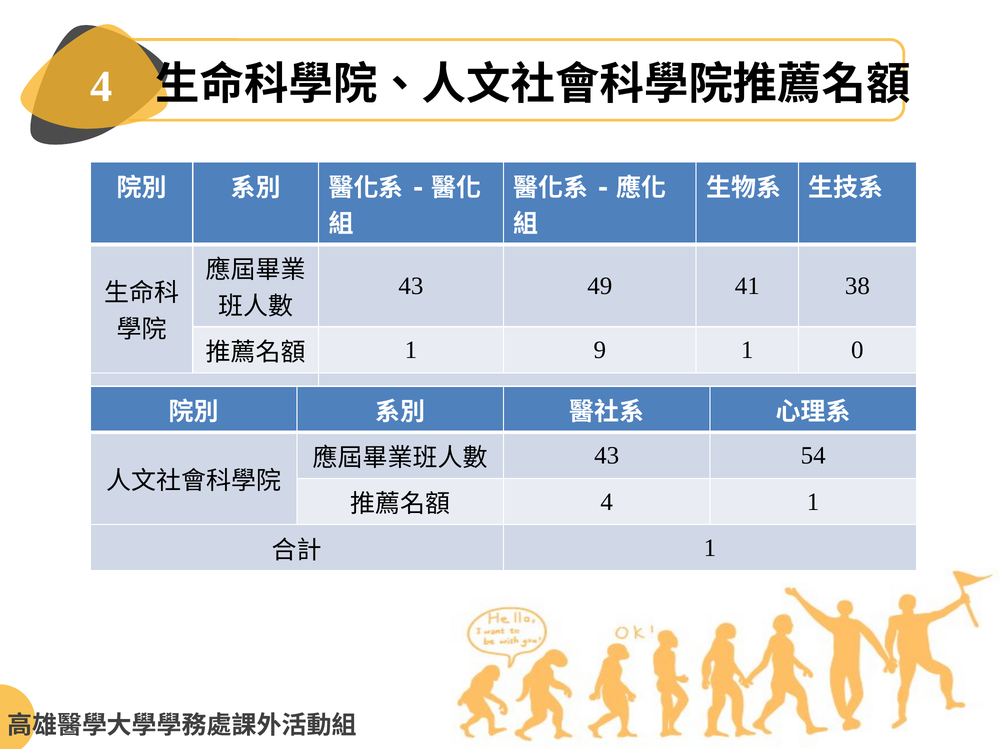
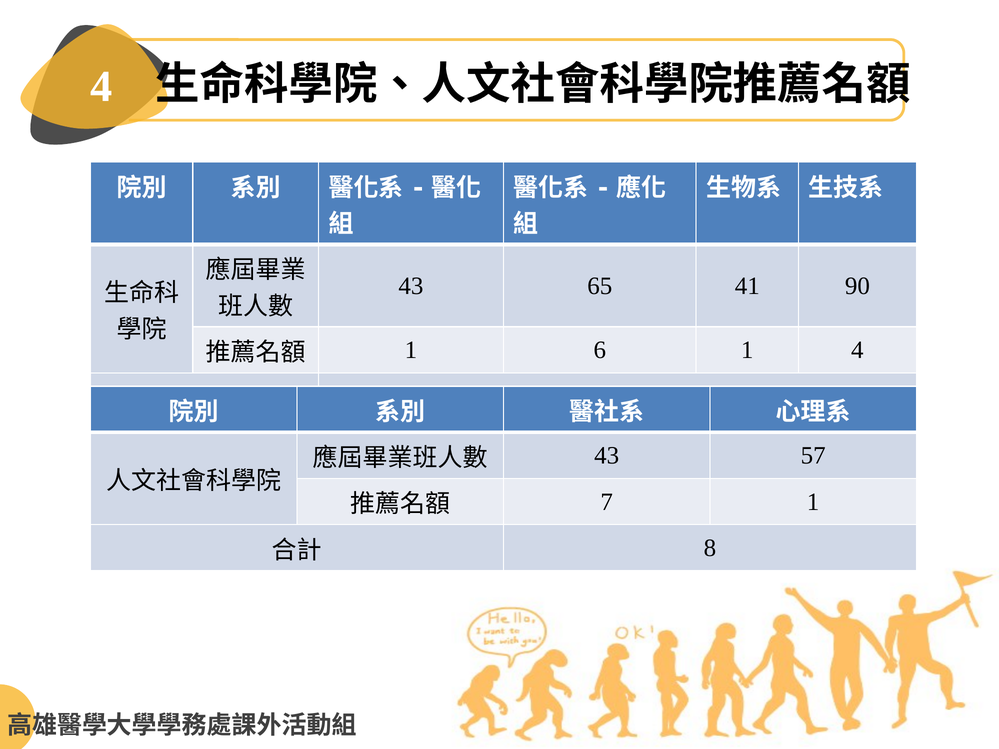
49: 49 -> 65 (600, 286)
38: 38 -> 90 (857, 286)
9: 9 -> 6 (600, 350)
1 0: 0 -> 4 (857, 350)
54: 54 -> 57 (813, 456)
4: 4 -> 7 (607, 502)
1: 1 -> 8 (710, 548)
